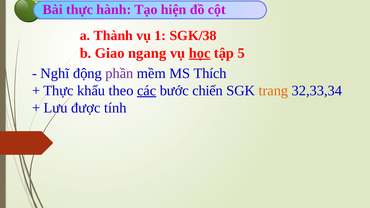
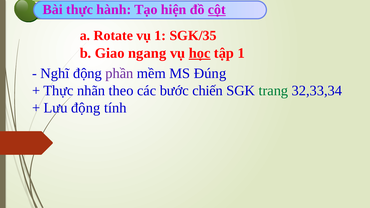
cột underline: none -> present (217, 10)
Thành: Thành -> Rotate (113, 35)
SGK/38: SGK/38 -> SGK/35 (193, 35)
tập 5: 5 -> 1 (241, 53)
Thích: Thích -> Đúng (210, 73)
khẩu: khẩu -> nhãn (91, 91)
các underline: present -> none (147, 91)
trang colour: orange -> green (273, 91)
Lưu được: được -> động (86, 108)
